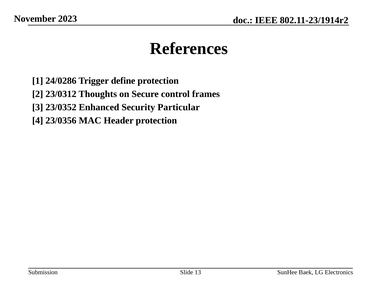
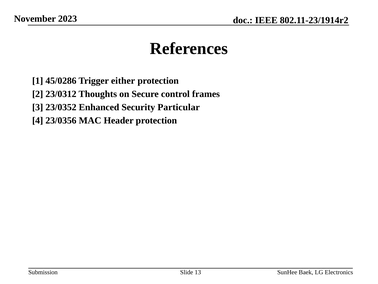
24/0286: 24/0286 -> 45/0286 (61, 81)
define: define -> either (123, 81)
